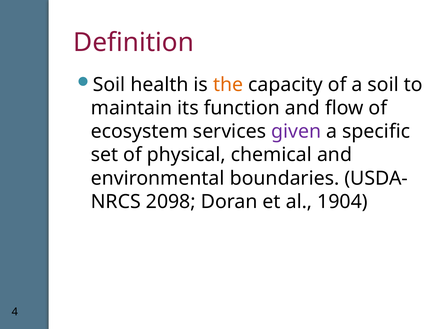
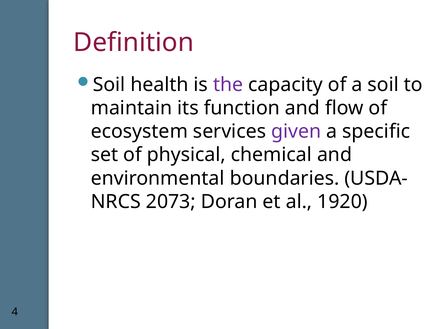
the colour: orange -> purple (228, 85)
2098: 2098 -> 2073 (171, 202)
1904: 1904 -> 1920 (342, 202)
